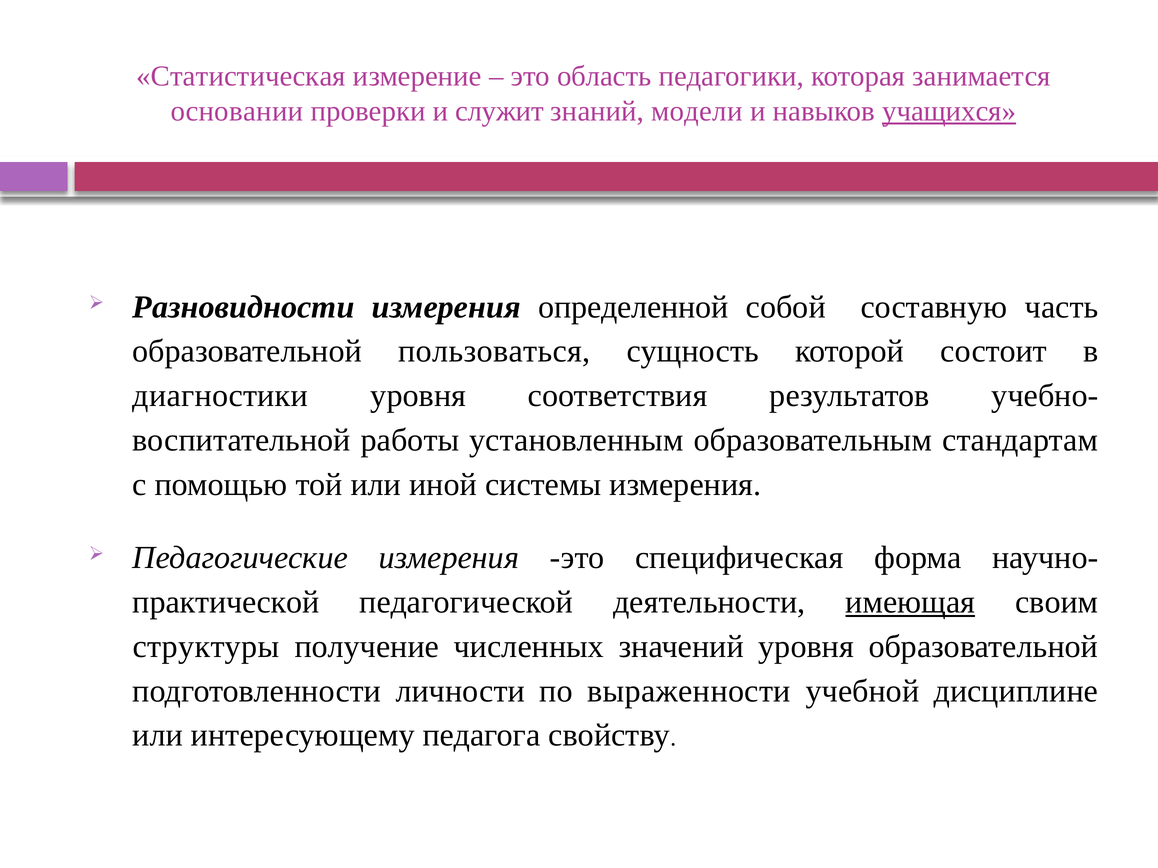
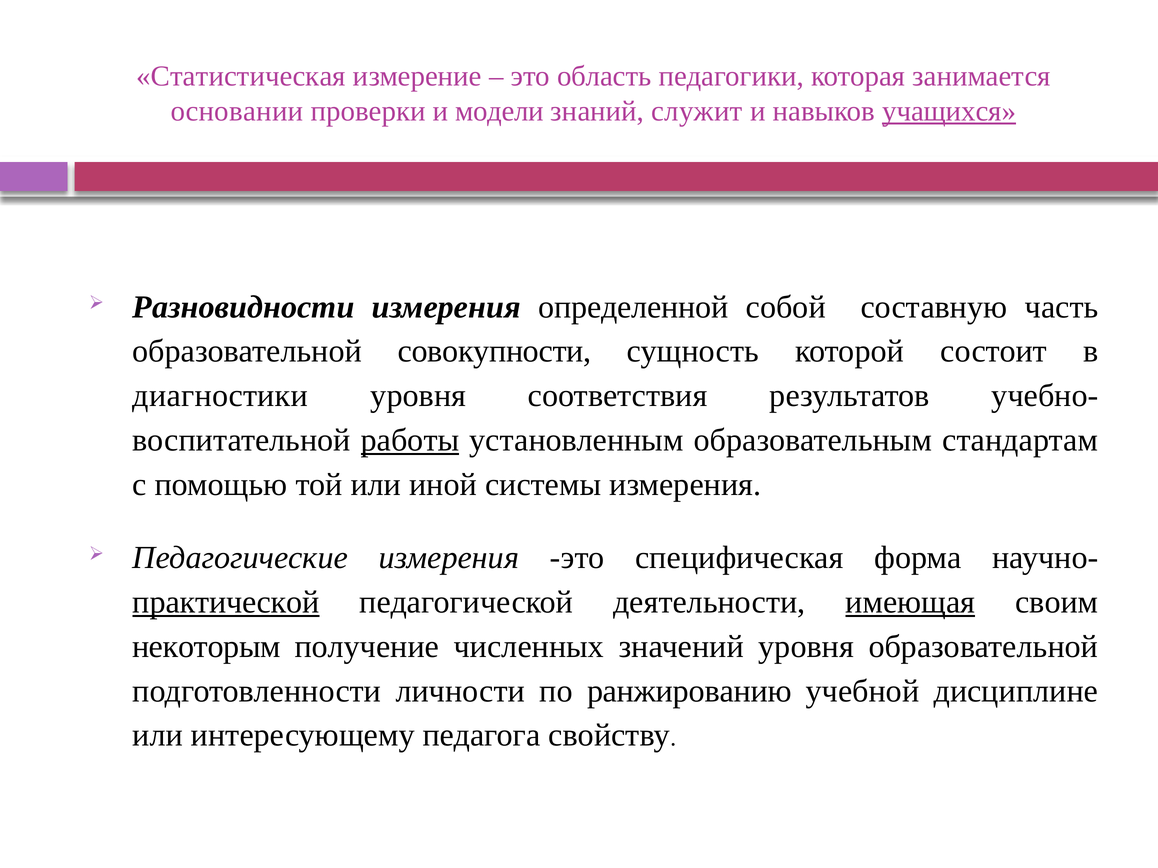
служит: служит -> модели (499, 111)
модели: модели -> служит (697, 111)
пользоваться: пользоваться -> совокупности (495, 352)
работы underline: none -> present (410, 440)
практической underline: none -> present (226, 603)
структуры: структуры -> некоторым (206, 647)
выраженности: выраженности -> ранжированию (689, 691)
